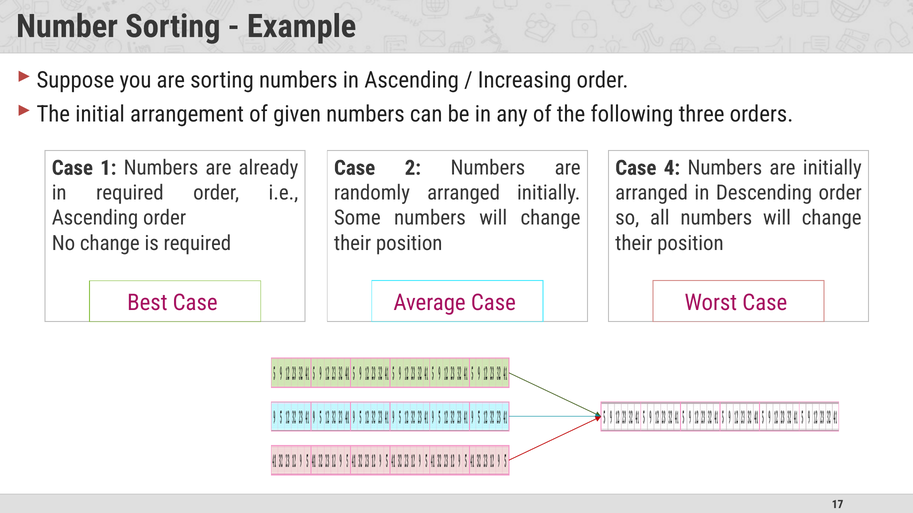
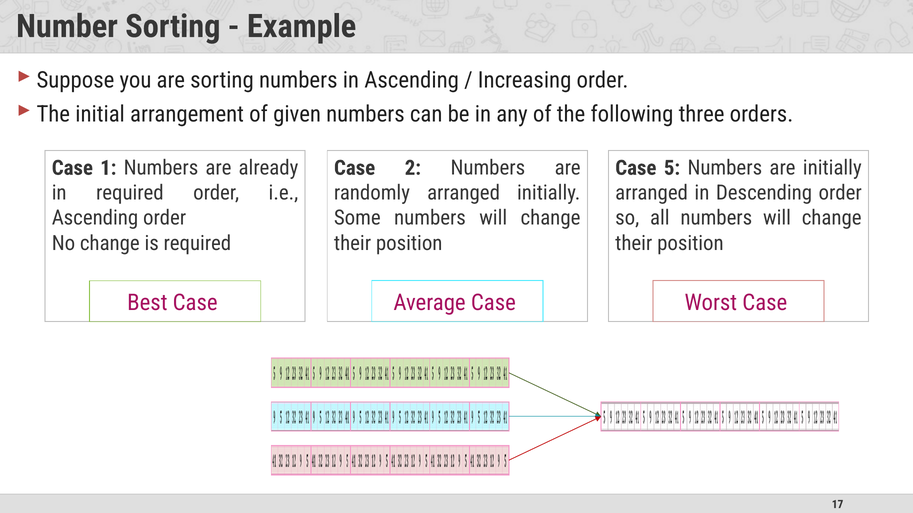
4: 4 -> 5 (672, 168)
